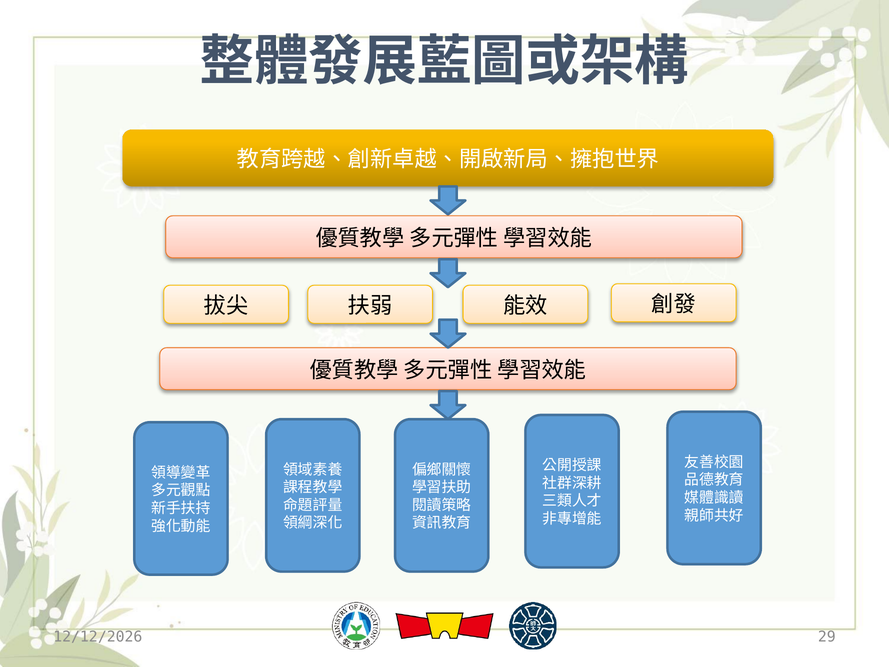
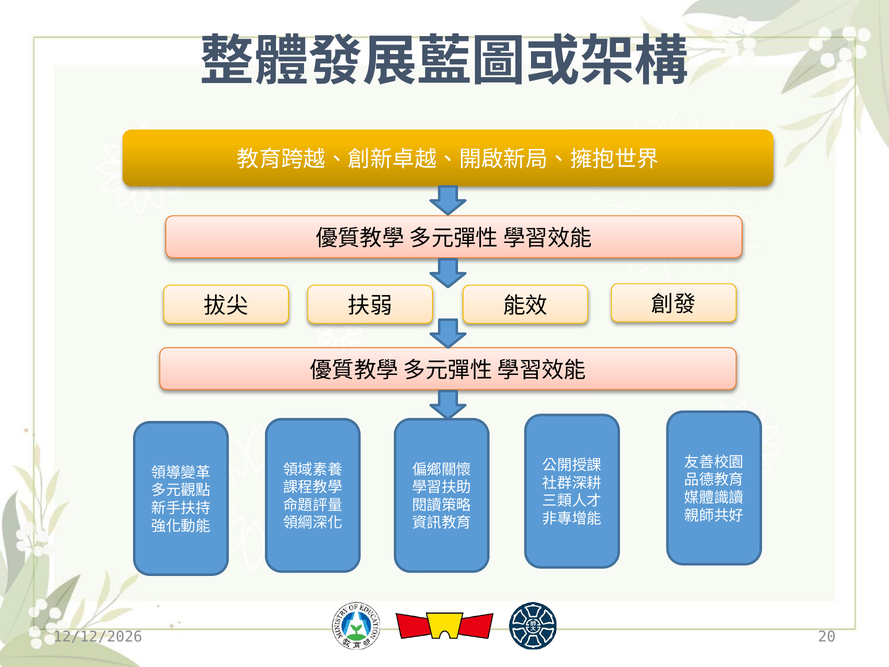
29: 29 -> 20 (827, 637)
